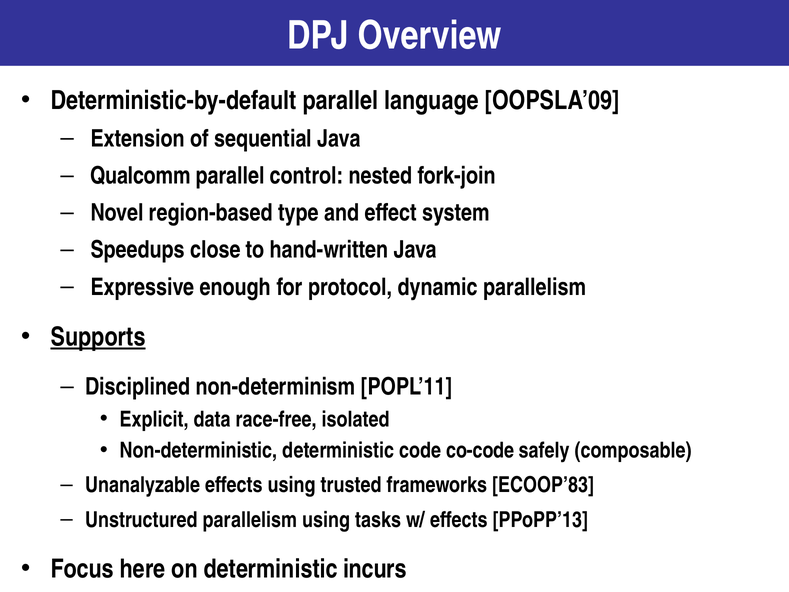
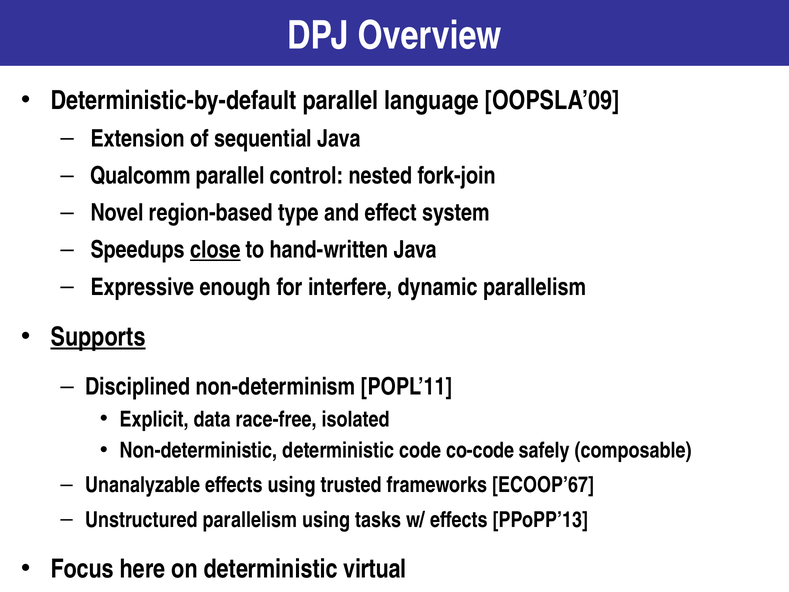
close underline: none -> present (215, 250)
protocol: protocol -> interfere (350, 287)
ECOOP’83: ECOOP’83 -> ECOOP’67 (543, 485)
incurs: incurs -> virtual (375, 569)
